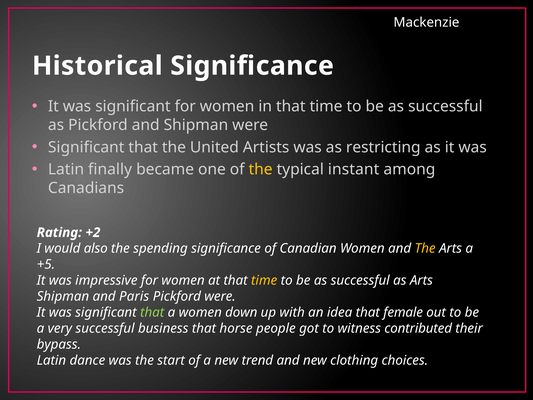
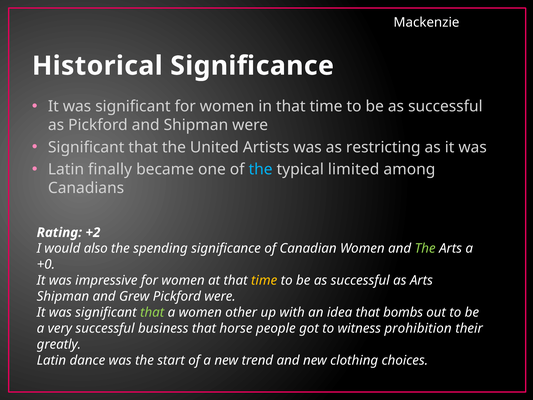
the colour: yellow -> light blue (261, 169)
instant: instant -> limited (354, 169)
The colour: yellow -> light green (425, 248)
+5: +5 -> +0 (46, 264)
Paris: Paris -> Grew (134, 296)
down: down -> other (241, 312)
female: female -> bombs (403, 312)
contributed: contributed -> prohibition (418, 328)
bypass: bypass -> greatly (59, 344)
